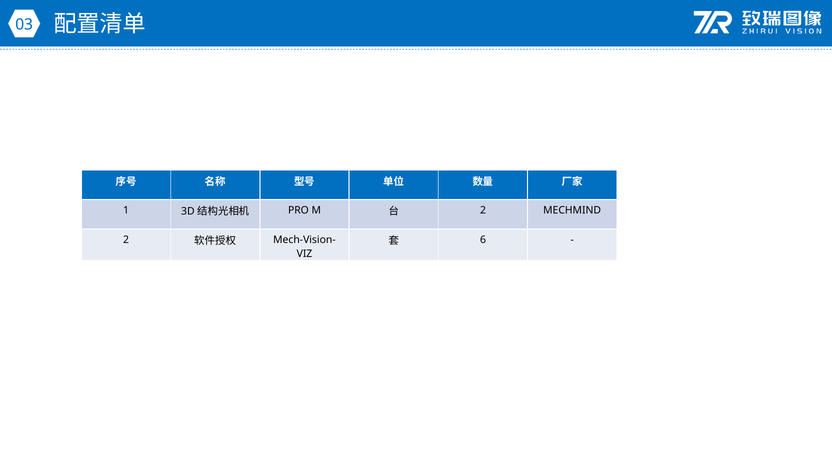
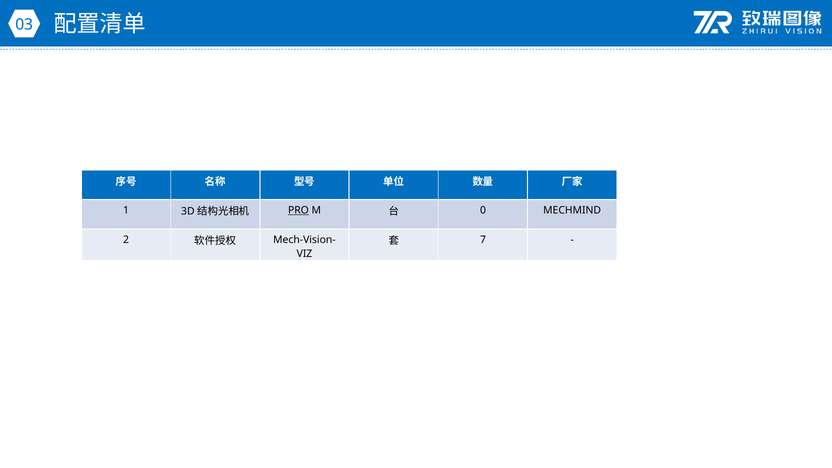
PRO underline: none -> present (298, 210)
2: 2 -> 0 (483, 210)
6: 6 -> 7 (483, 240)
